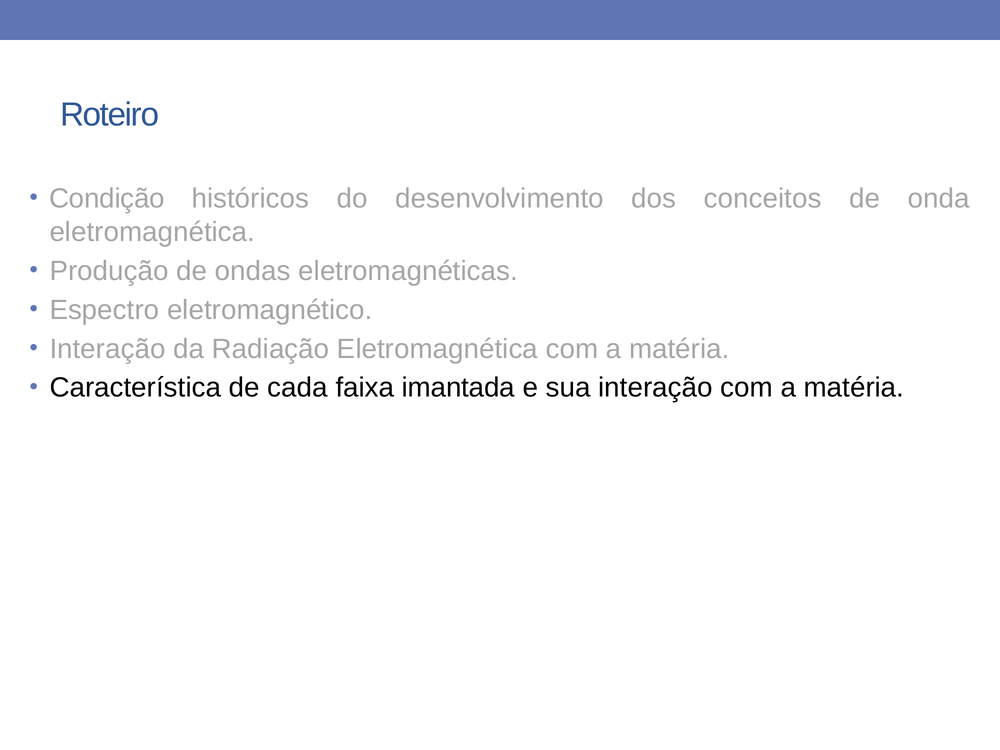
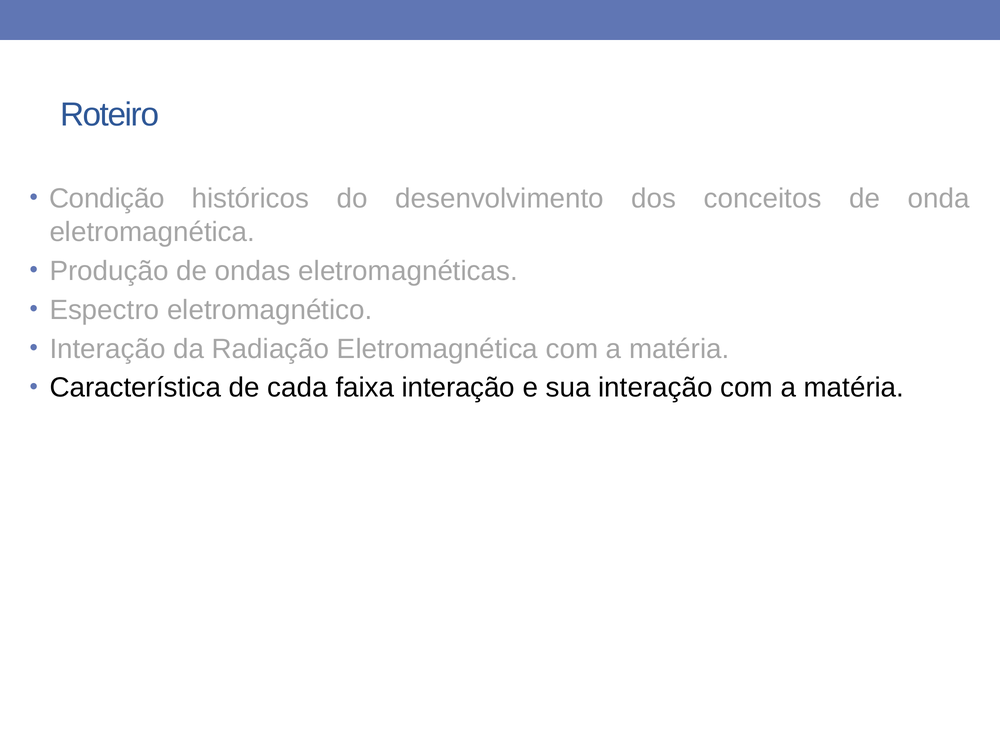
faixa imantada: imantada -> interação (458, 388)
